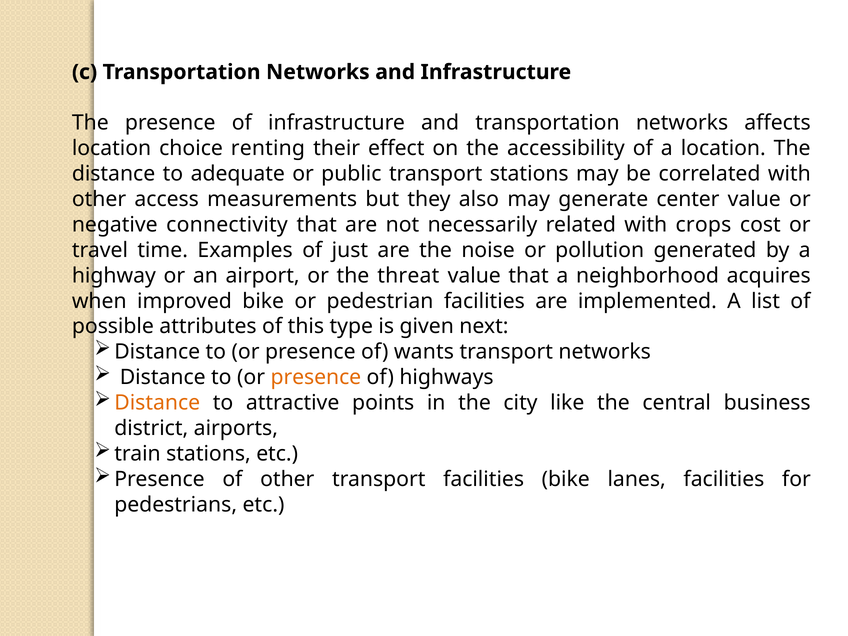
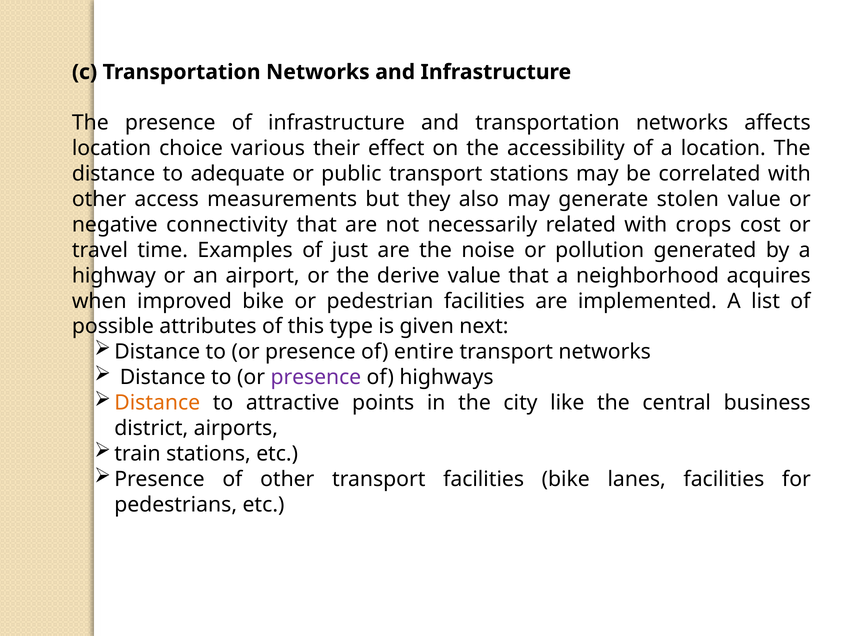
renting: renting -> various (268, 148)
center: center -> stolen (688, 199)
threat: threat -> derive (408, 276)
wants: wants -> entire (424, 352)
presence colour: orange -> purple (316, 377)
